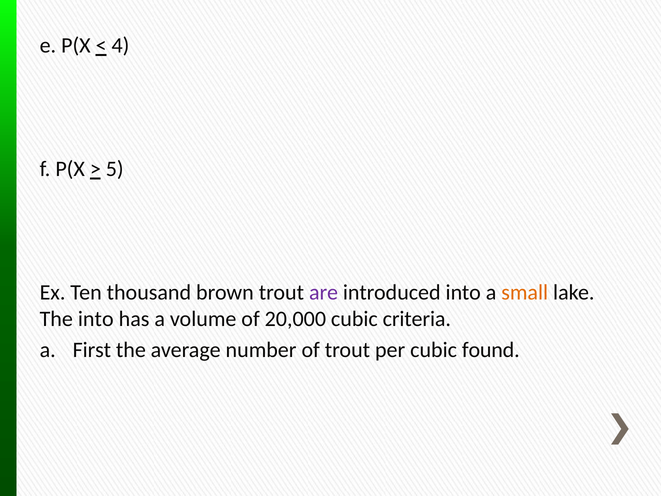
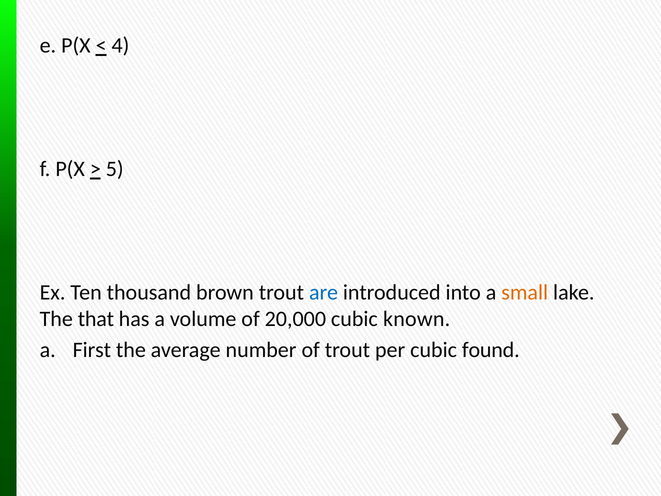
are colour: purple -> blue (324, 292)
The into: into -> that (96, 319)
criteria: criteria -> known (417, 319)
